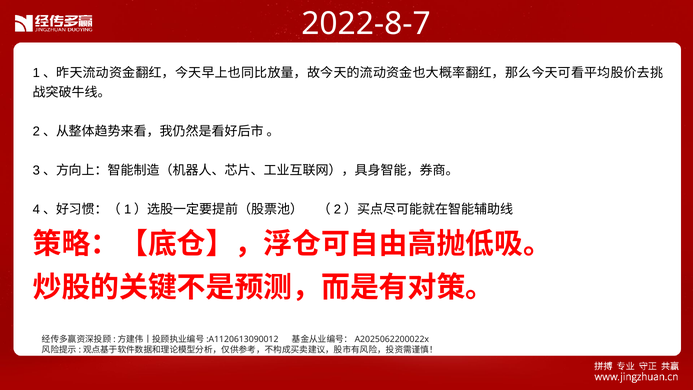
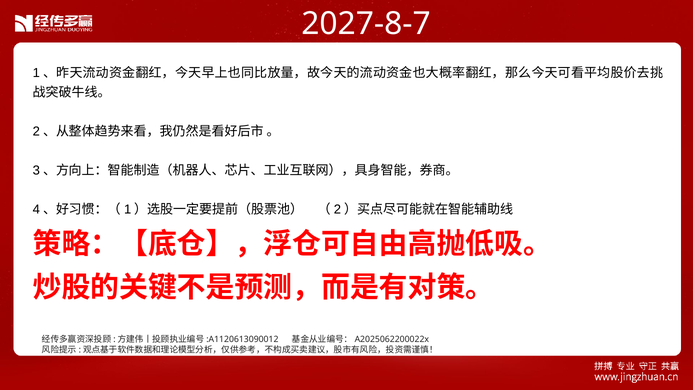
2022-8-7: 2022-8-7 -> 2027-8-7 (366, 24)
